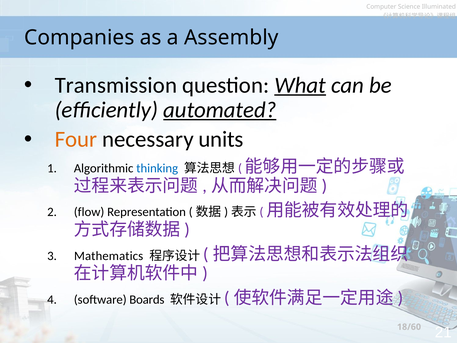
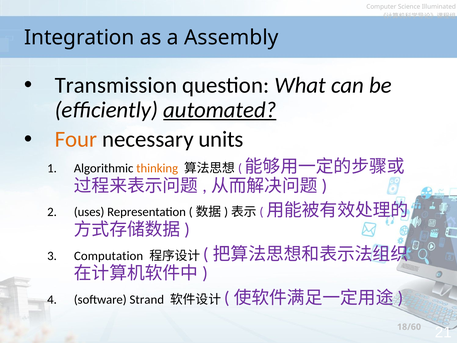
Companies: Companies -> Integration (79, 38)
What underline: present -> none (300, 85)
thinking colour: blue -> orange (157, 168)
flow: flow -> uses (89, 212)
Mathematics: Mathematics -> Computation (109, 256)
Boards: Boards -> Strand (147, 299)
